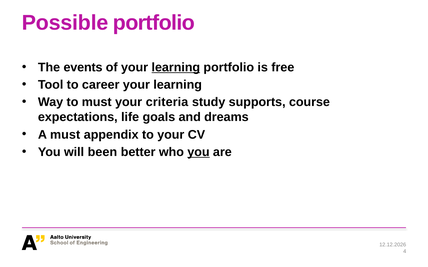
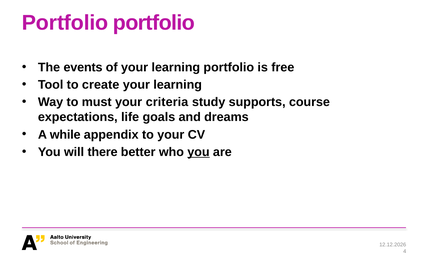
Possible: Possible -> Portfolio (65, 23)
learning underline: present -> none (176, 67)
career: career -> create (101, 85)
A must: must -> while (65, 135)
been: been -> there (103, 152)
